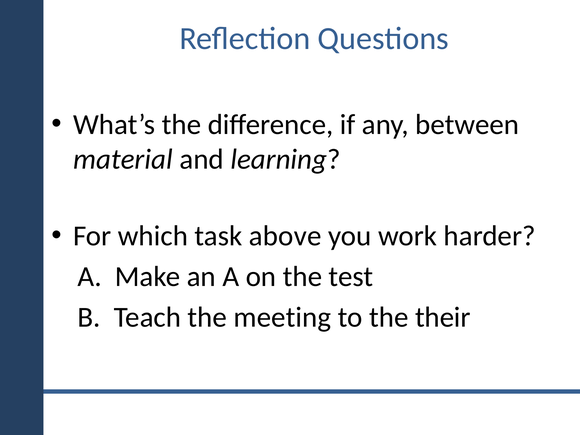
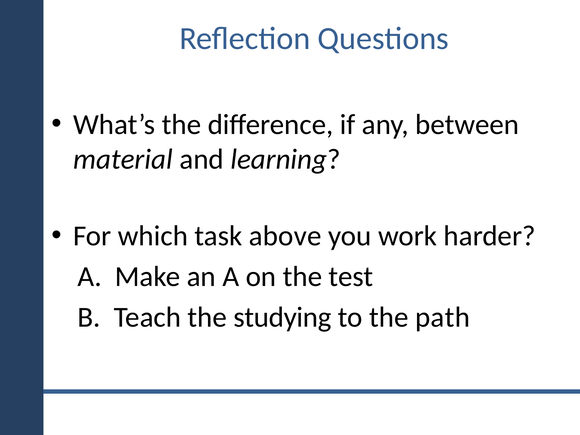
meeting: meeting -> studying (282, 317)
their: their -> path (443, 317)
